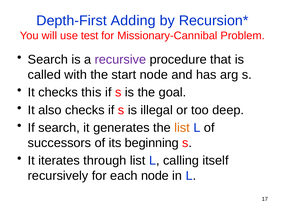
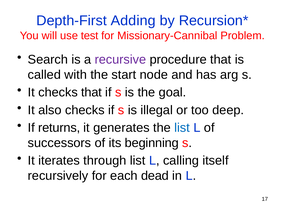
checks this: this -> that (92, 93)
If search: search -> returns (59, 128)
list colour: orange -> blue (182, 128)
each node: node -> dead (155, 176)
